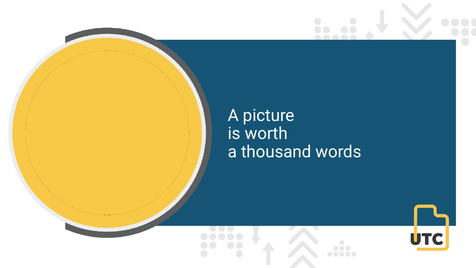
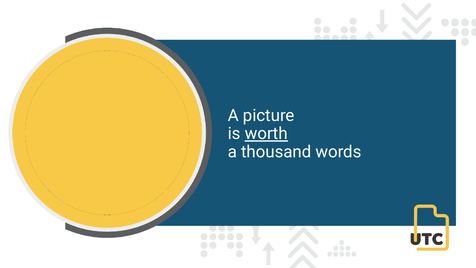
worth underline: none -> present (266, 134)
